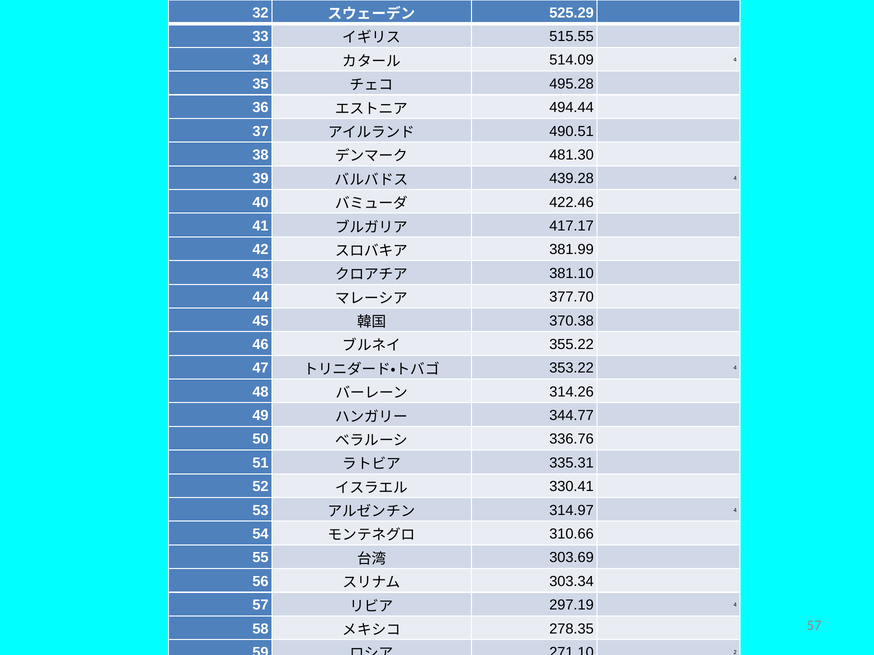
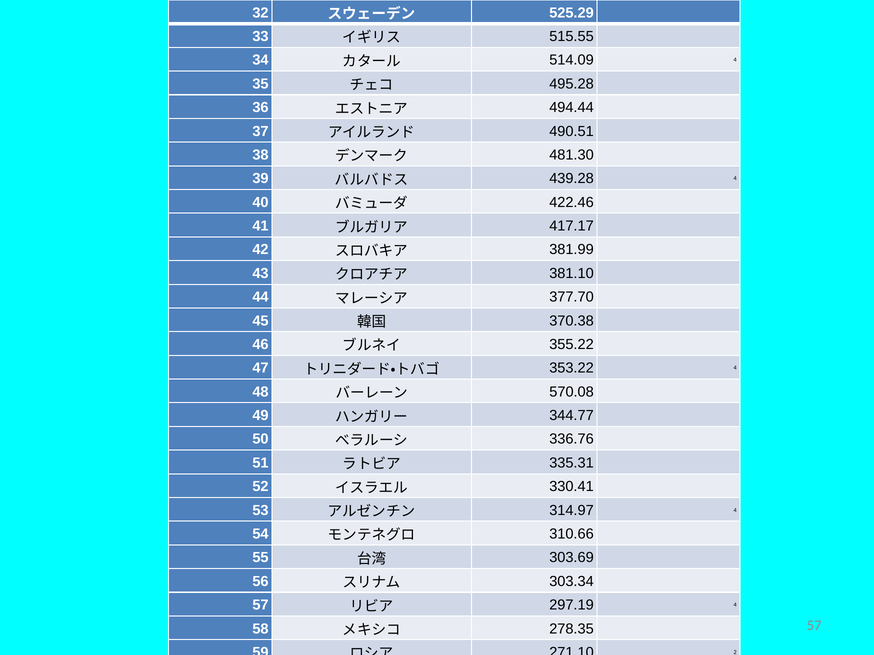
314.26: 314.26 -> 570.08 (572, 392)
